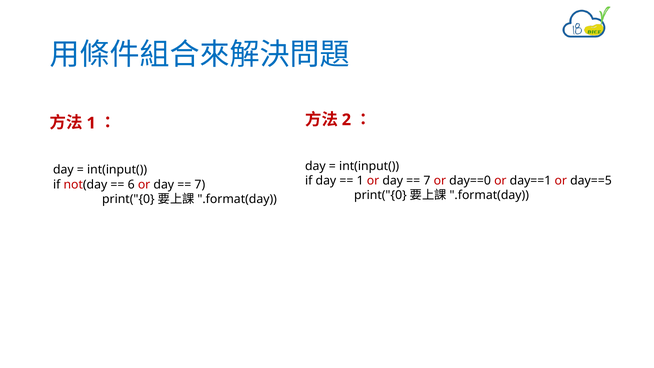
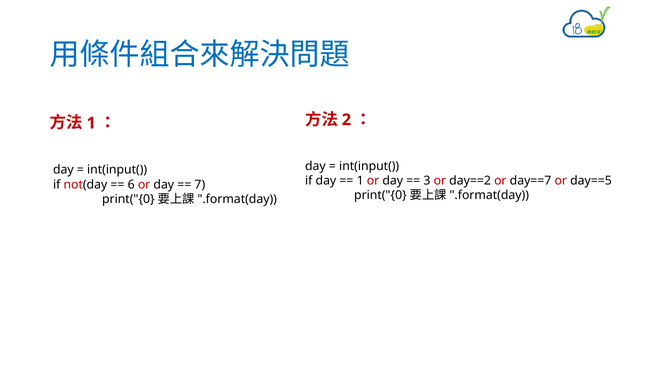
7: 7 -> 3 (427, 181)
day==0: day==0 -> day==2 (470, 181)
day==1: day==1 -> day==7 (531, 181)
